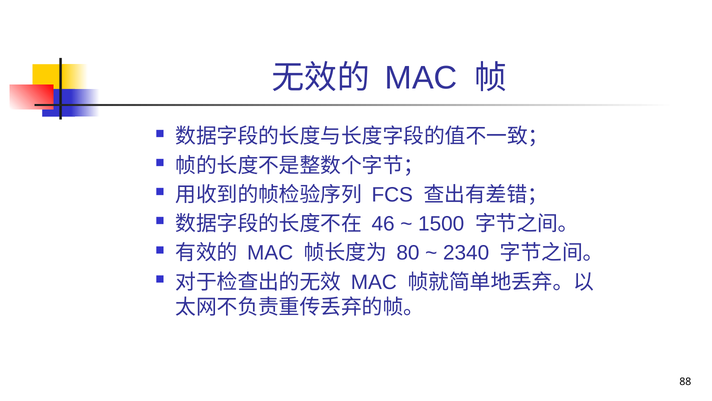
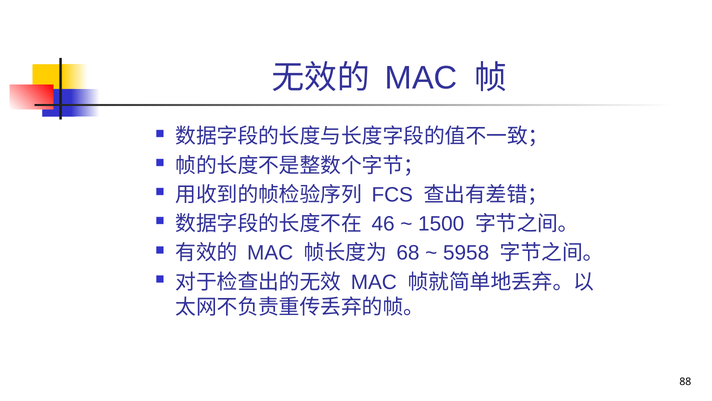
80: 80 -> 68 (408, 253)
2340: 2340 -> 5958 (466, 253)
